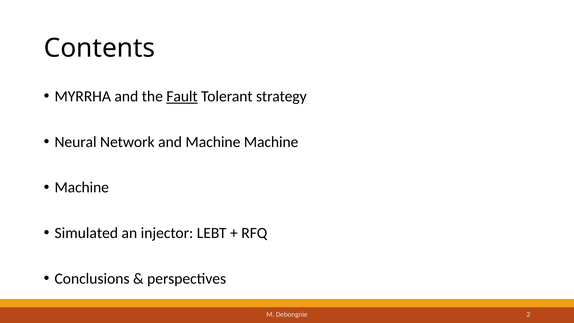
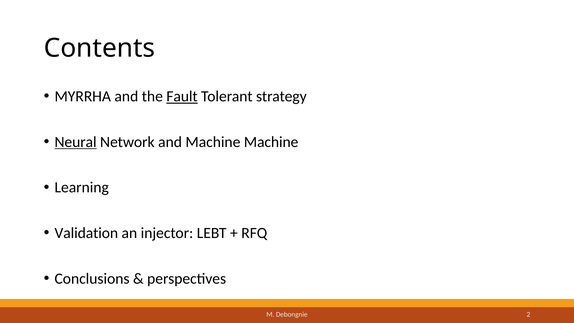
Neural underline: none -> present (76, 142)
Machine: Machine -> Learning (82, 187)
Simulated: Simulated -> Validation (86, 233)
